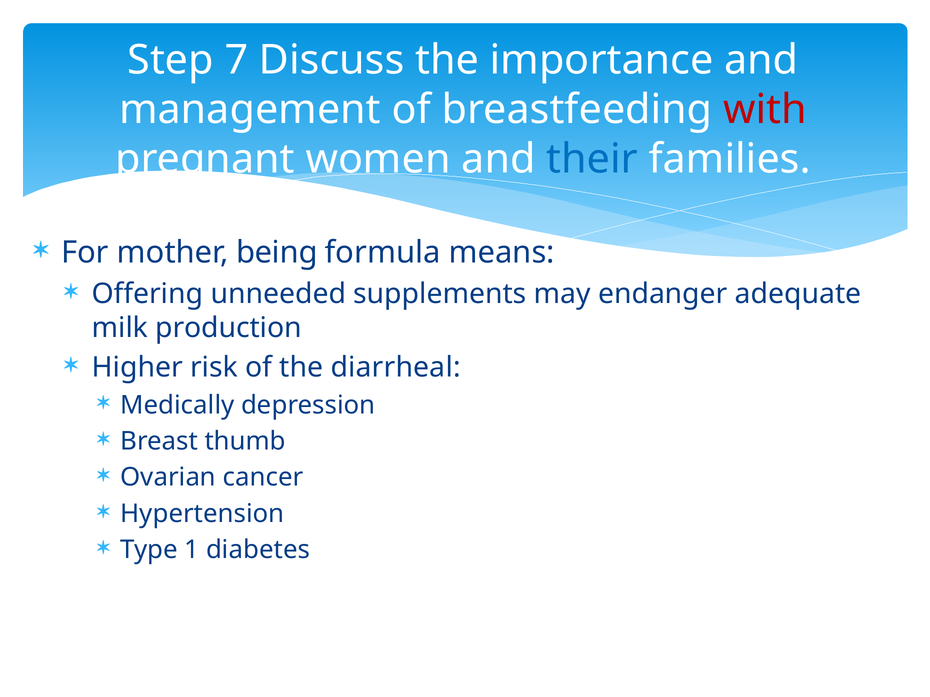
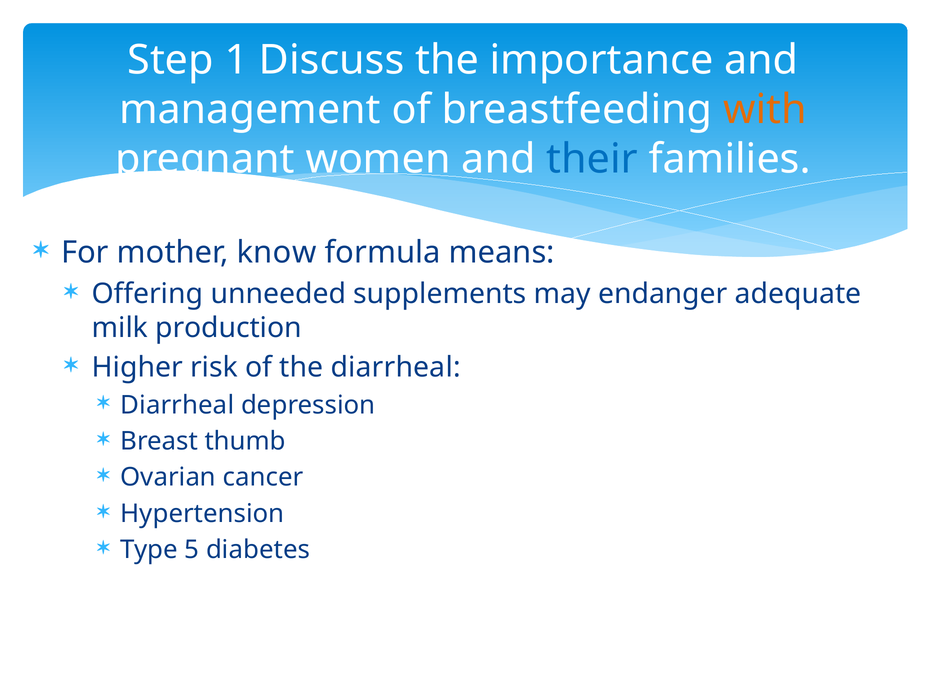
7: 7 -> 1 (236, 60)
with colour: red -> orange (765, 110)
being: being -> know (276, 253)
Medically: Medically -> Diarrheal (177, 405)
1: 1 -> 5 (192, 550)
